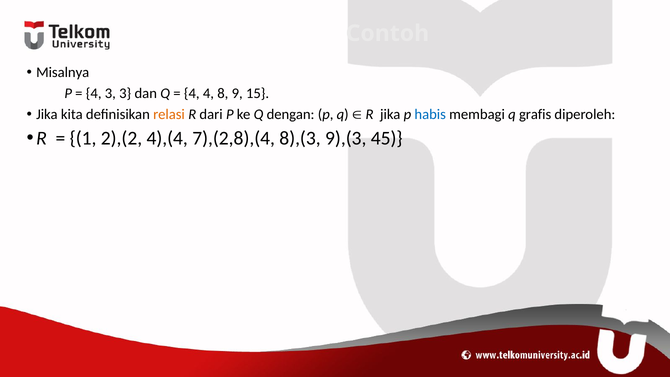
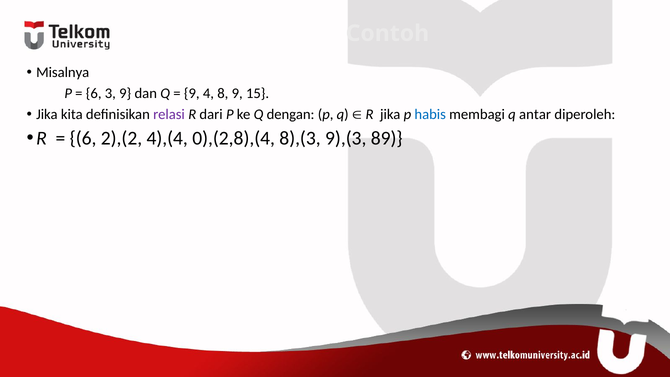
4: 4 -> 6 (94, 93)
3 3: 3 -> 9 (125, 93)
4: 4 -> 9 (192, 93)
relasi colour: orange -> purple (169, 115)
grafis: grafis -> antar (535, 115)
1: 1 -> 6 (83, 138)
7),(2,8),(4: 7),(2,8),(4 -> 0),(2,8),(4 (234, 138)
45: 45 -> 89 (387, 138)
